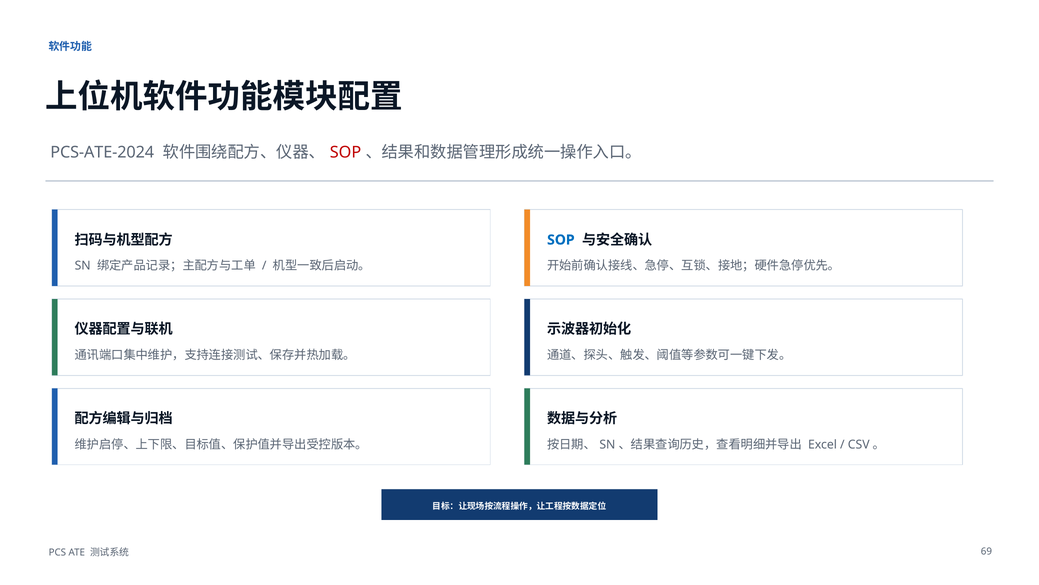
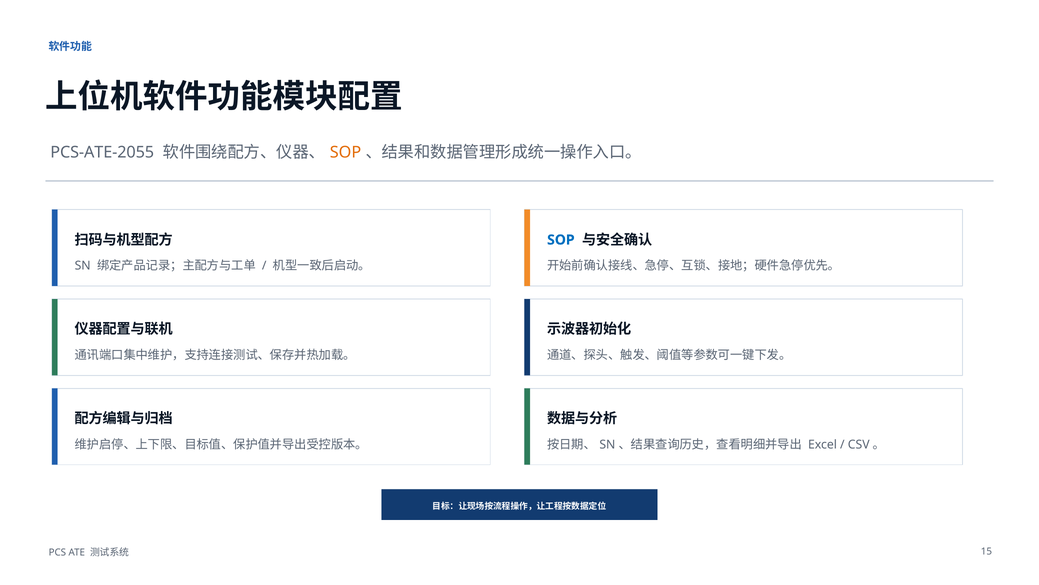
PCS-ATE-2024: PCS-ATE-2024 -> PCS-ATE-2055 (102, 152)
SOP colour: red -> orange (346, 152)
69: 69 -> 15 (986, 551)
